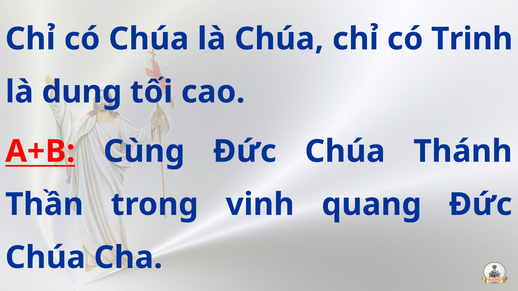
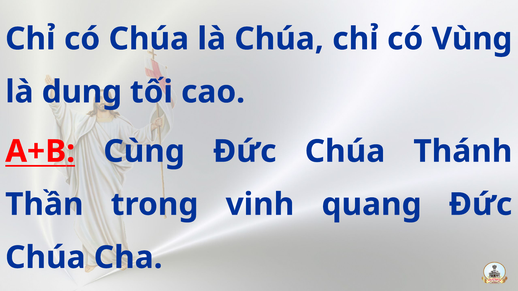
Trinh: Trinh -> Vùng (472, 39)
